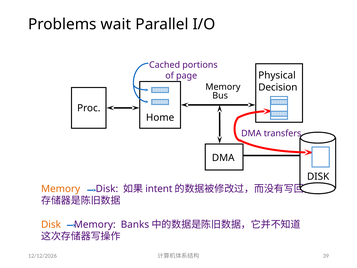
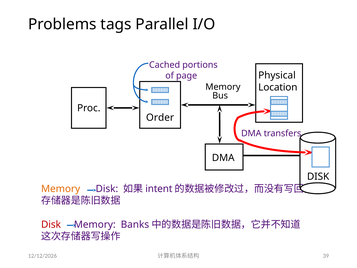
wait: wait -> tags (116, 24)
Decision: Decision -> Location (278, 87)
Home: Home -> Order (160, 118)
Disk colour: orange -> red (51, 224)
